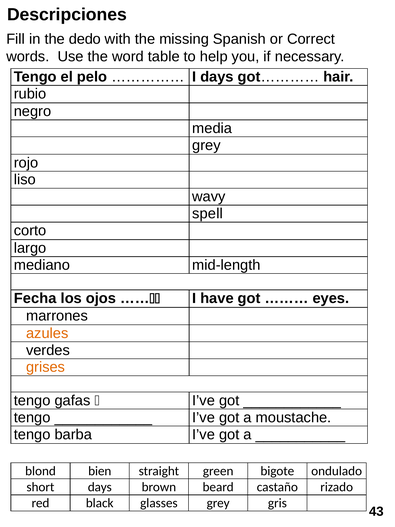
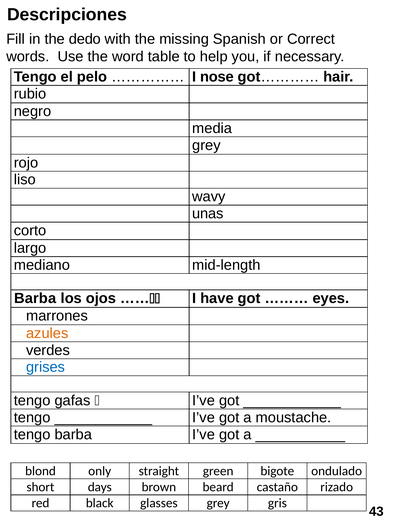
I days: days -> nose (217, 77)
spell: spell -> unas (208, 213)
Fecha: Fecha -> Barba (35, 298)
grises colour: orange -> blue (46, 367)
bien: bien -> only (100, 471)
